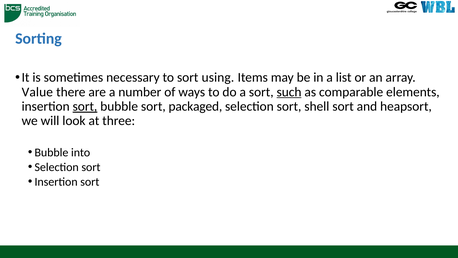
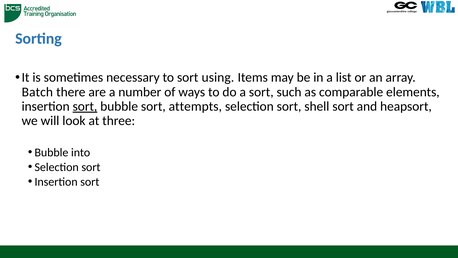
Value: Value -> Batch (37, 92)
such underline: present -> none (289, 92)
packaged: packaged -> attempts (195, 106)
